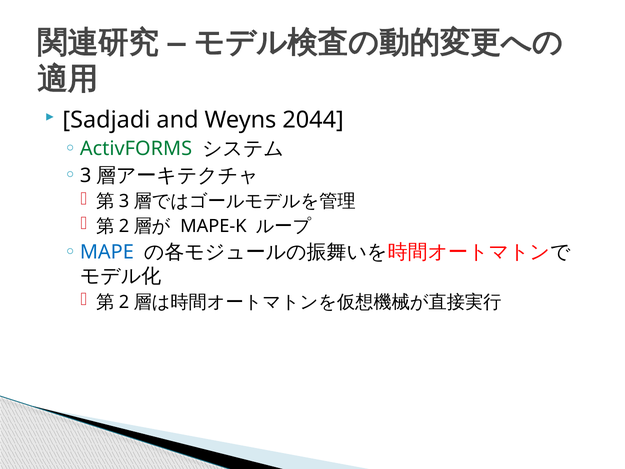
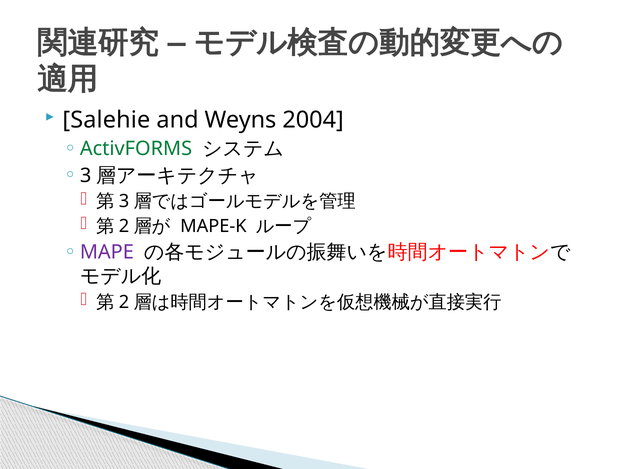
Sadjadi: Sadjadi -> Salehie (106, 120)
2044: 2044 -> 2004 (313, 120)
MAPE colour: blue -> purple (107, 252)
